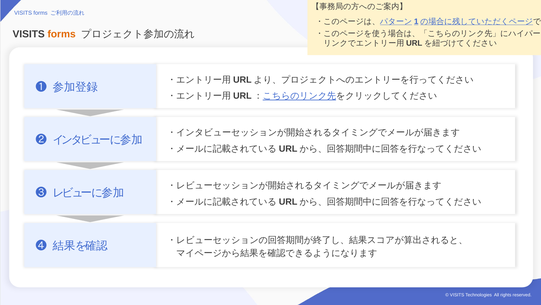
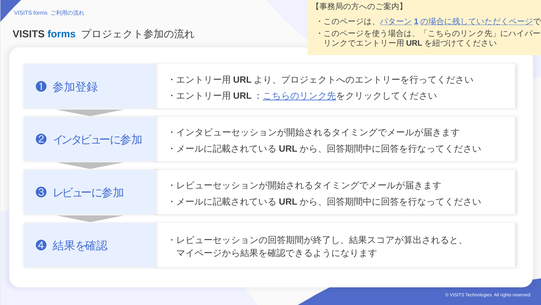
forms colour: orange -> blue (62, 34)
